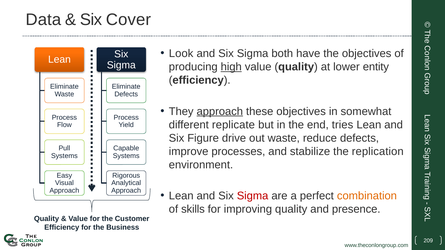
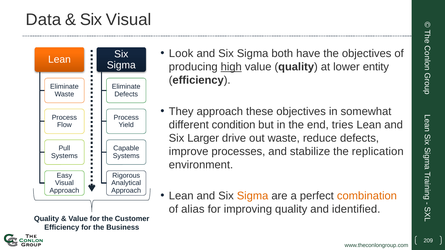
Six Cover: Cover -> Visual (129, 20)
approach underline: present -> none (220, 111)
replicate: replicate -> condition (234, 125)
Figure: Figure -> Larger (203, 138)
Sigma colour: red -> orange (253, 196)
skills: skills -> alias (193, 209)
presence: presence -> identified (356, 209)
